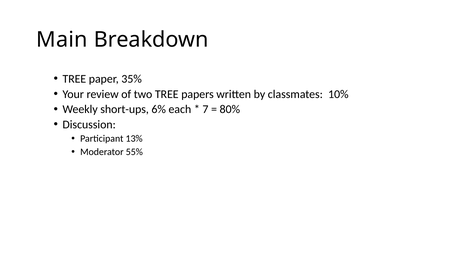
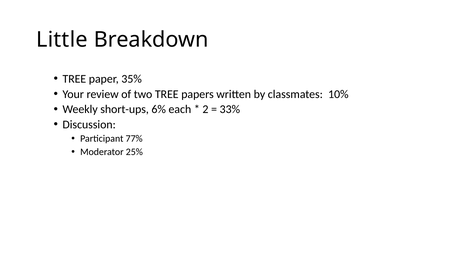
Main: Main -> Little (62, 40)
7: 7 -> 2 (205, 109)
80%: 80% -> 33% (230, 109)
13%: 13% -> 77% (134, 138)
55%: 55% -> 25% (134, 152)
